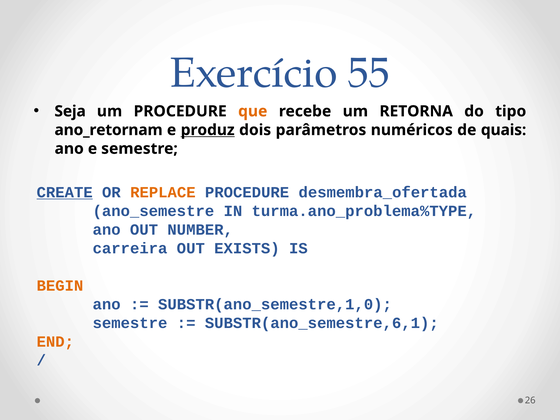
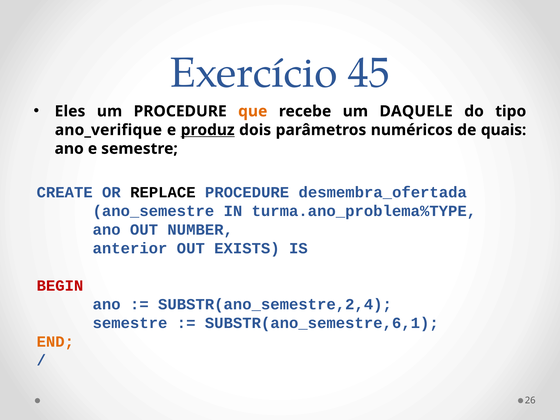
55: 55 -> 45 (369, 73)
Seja: Seja -> Eles (70, 111)
RETORNA: RETORNA -> DAQUELE (416, 111)
ano_retornam: ano_retornam -> ano_verifique (108, 130)
CREATE underline: present -> none (65, 192)
REPLACE colour: orange -> black (163, 192)
carreira: carreira -> anterior (130, 248)
BEGIN colour: orange -> red (60, 286)
SUBSTR(ano_semestre,1,0: SUBSTR(ano_semestre,1,0 -> SUBSTR(ano_semestre,2,4 (275, 304)
